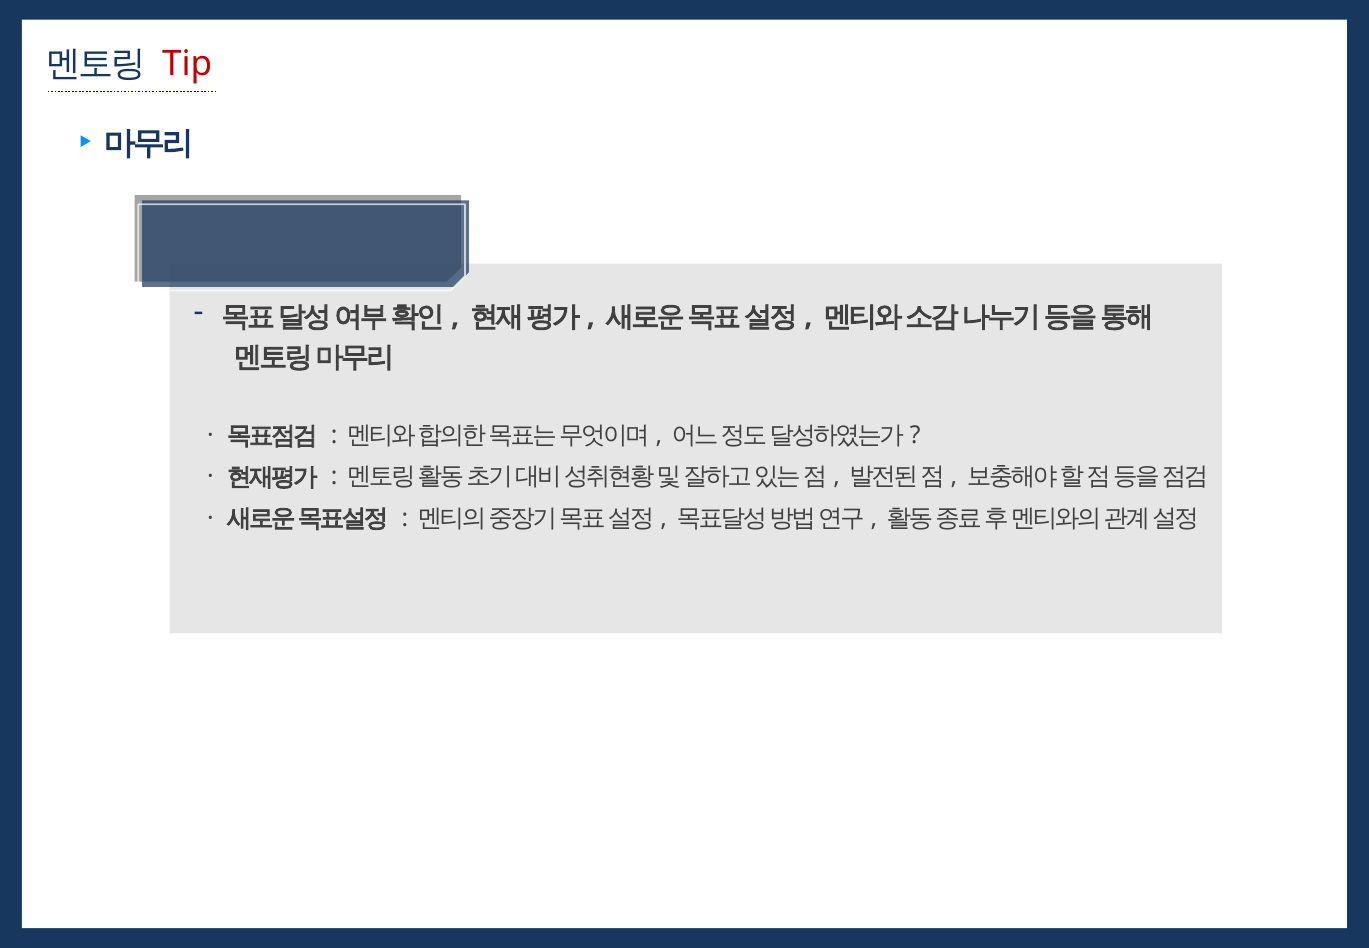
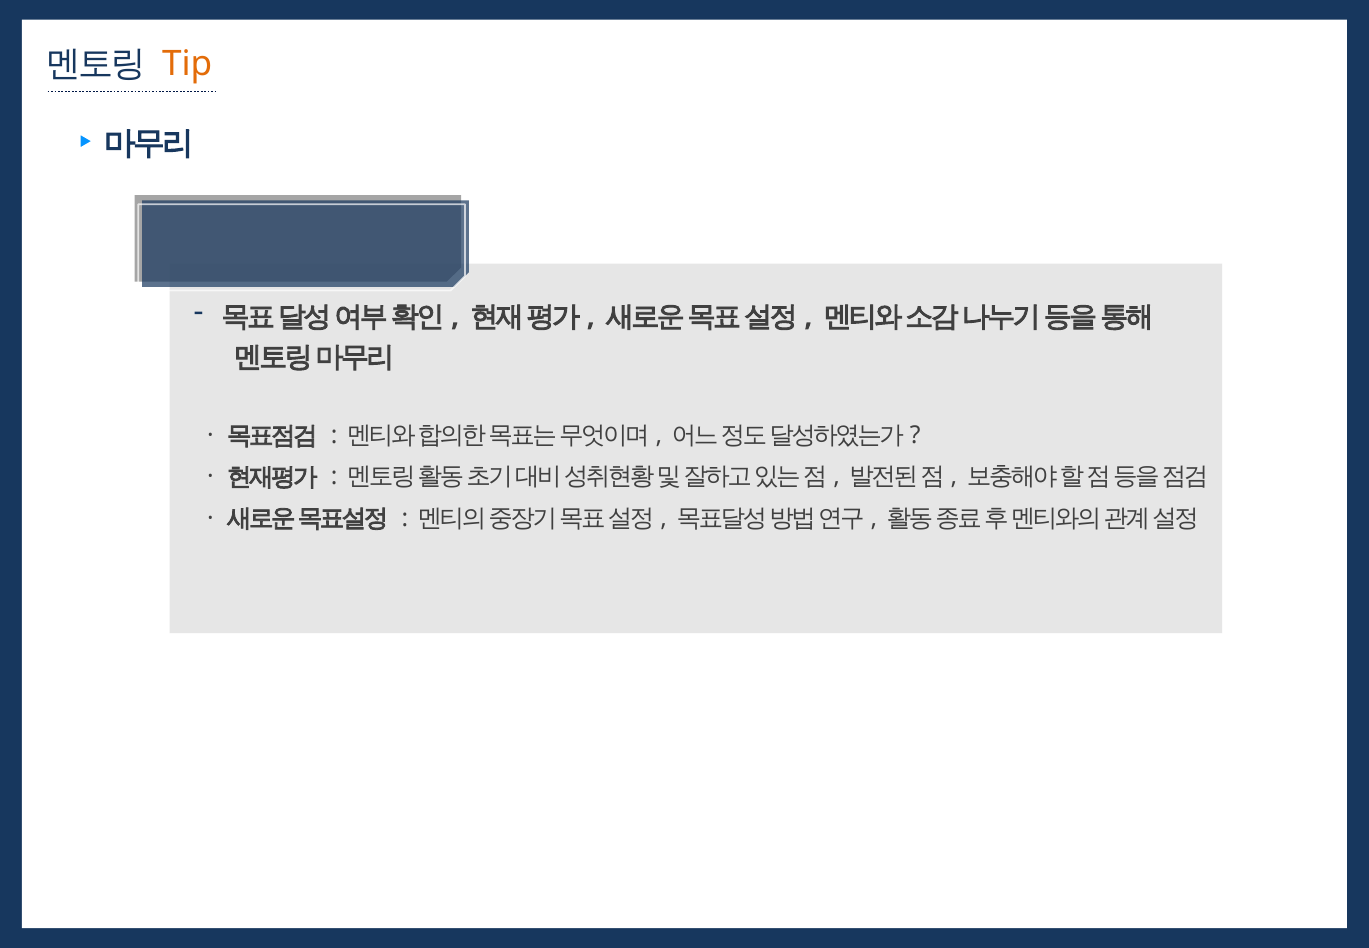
Tip colour: red -> orange (187, 64)
